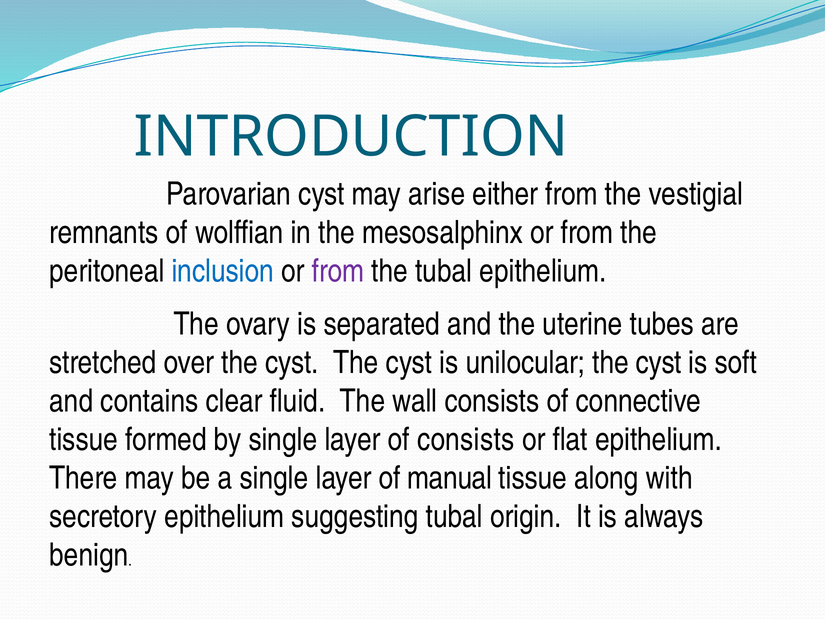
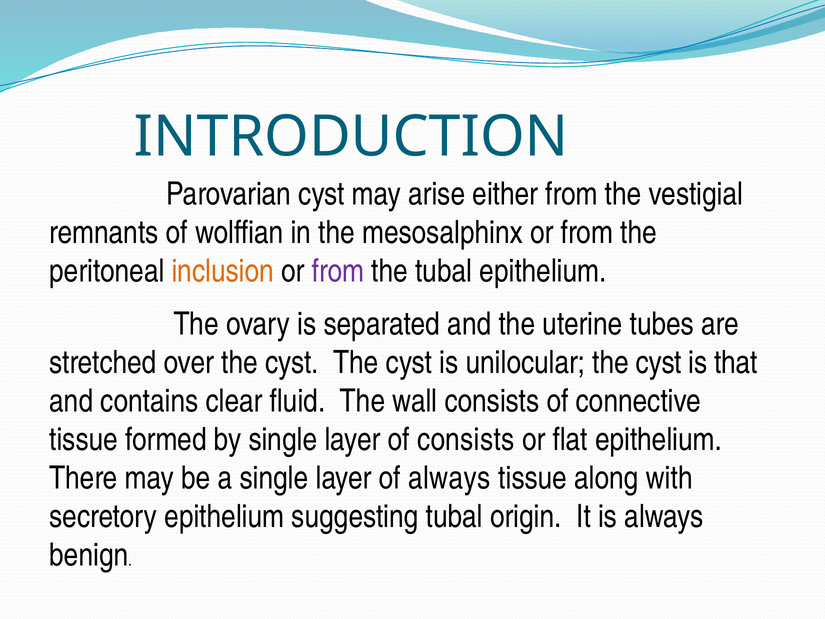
inclusion colour: blue -> orange (223, 271)
soft: soft -> that (736, 363)
of manual: manual -> always (449, 478)
